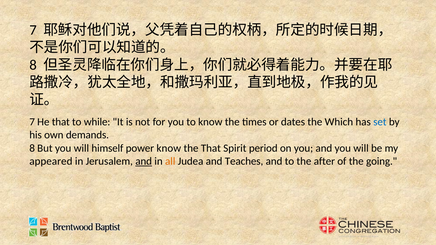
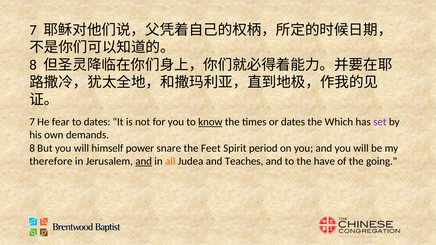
He that: that -> fear (61, 122)
to while: while -> dates (97, 122)
know underline: none -> present (210, 122)
set colour: blue -> purple (380, 122)
power know: know -> snare (169, 148)
the That: That -> Feet (211, 148)
appeared: appeared -> therefore (51, 161)
after: after -> have (324, 161)
